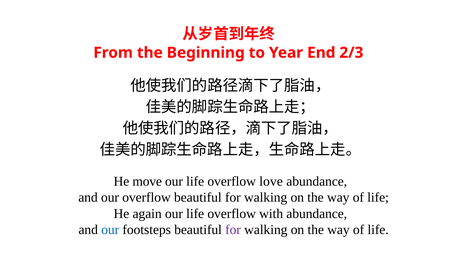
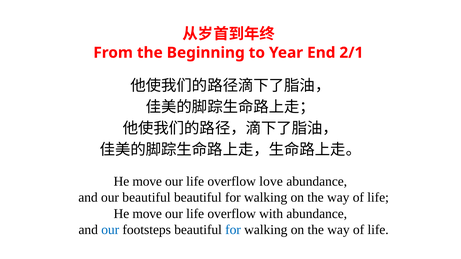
2/3: 2/3 -> 2/1 (351, 53)
our overflow: overflow -> beautiful (146, 198)
again: again -> move (147, 214)
for colour: purple -> blue (233, 230)
